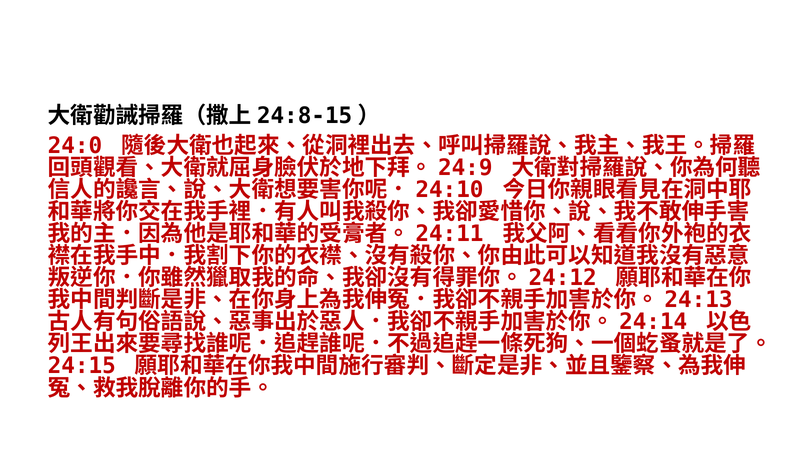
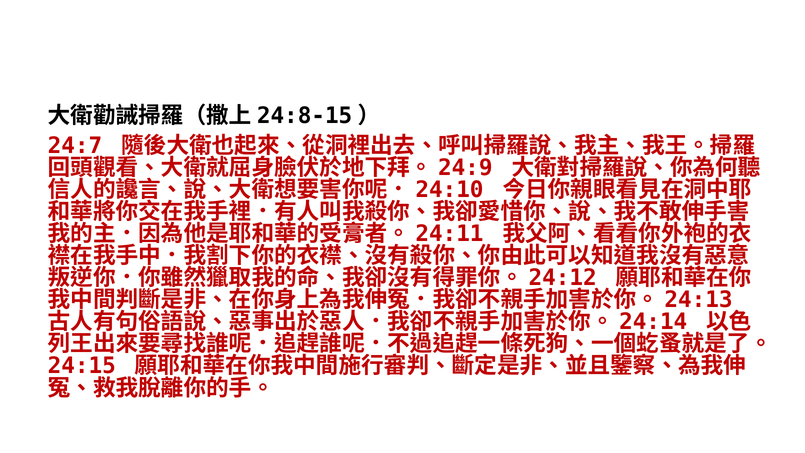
24:0: 24:0 -> 24:7 (75, 146)
